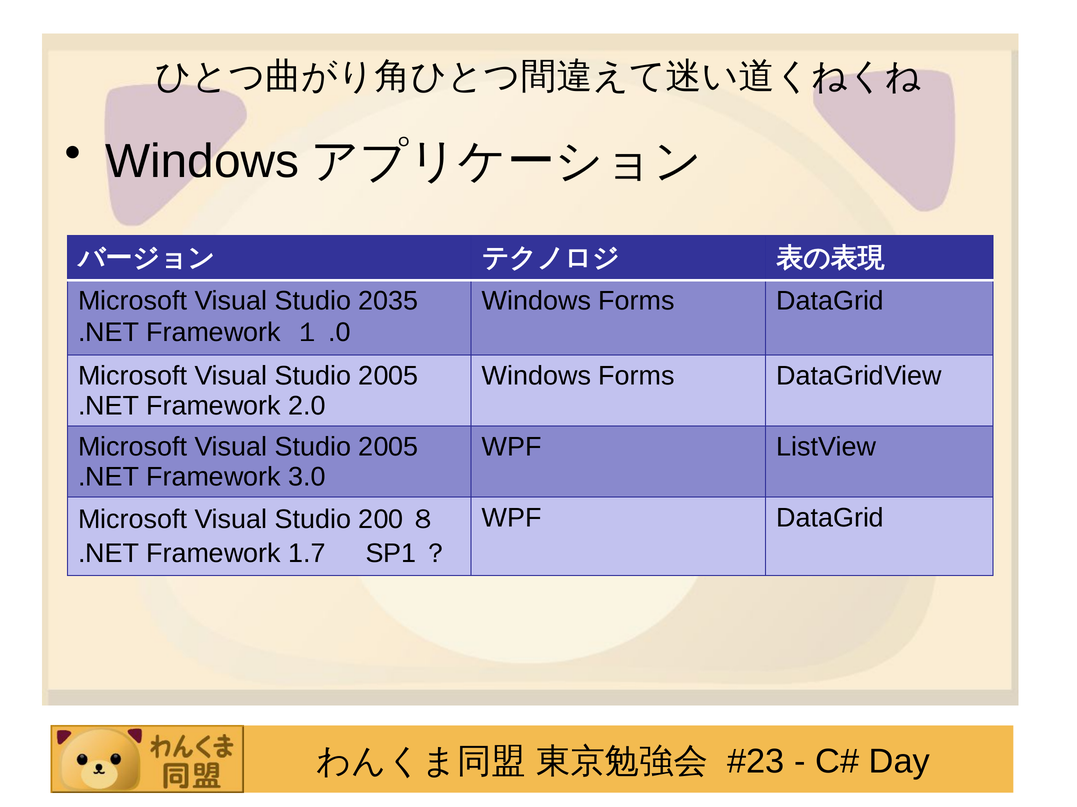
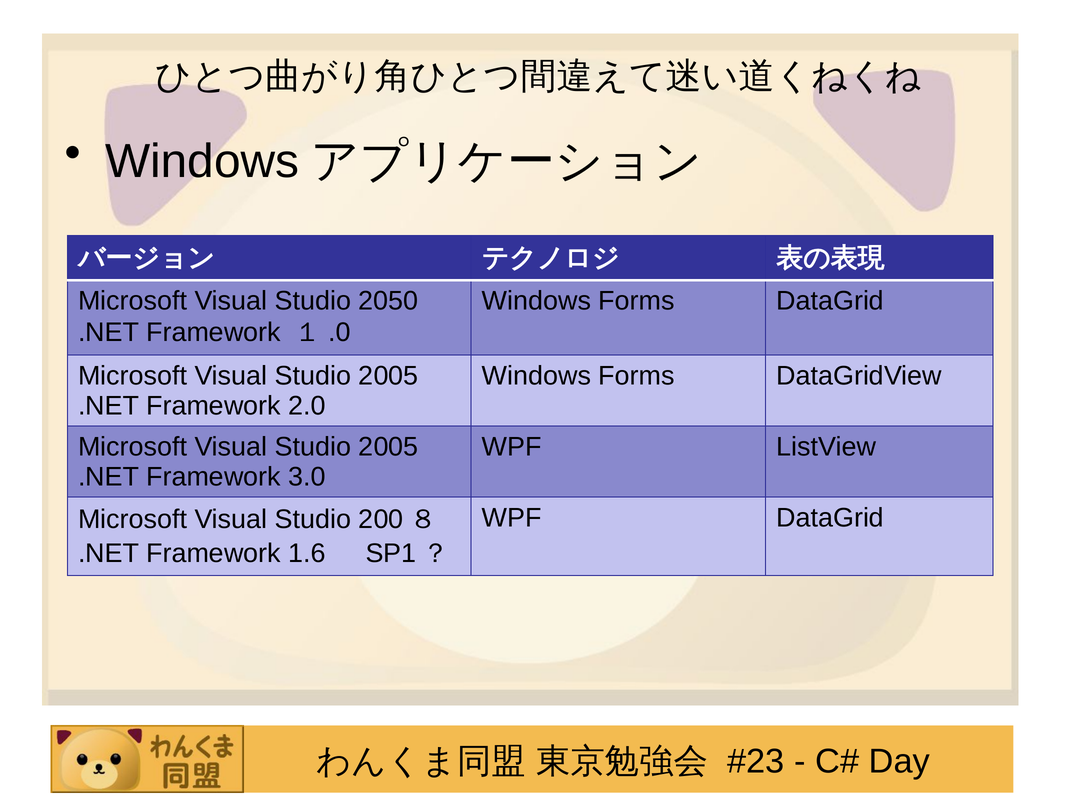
2035: 2035 -> 2050 (388, 301)
1.7: 1.7 -> 1.6 (307, 554)
